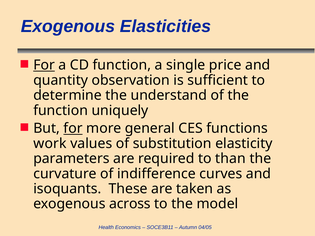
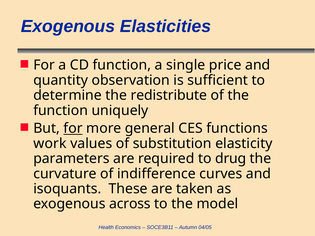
For underline: present -> none (44, 65)
understand: understand -> redistribute (169, 95)
than: than -> drug (231, 159)
